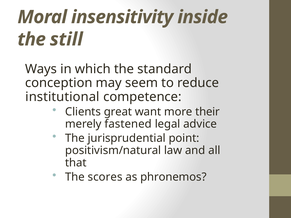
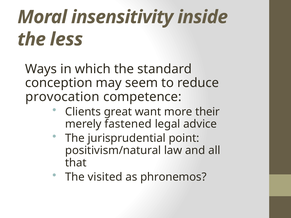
still: still -> less (66, 39)
institutional: institutional -> provocation (62, 97)
scores: scores -> visited (105, 177)
